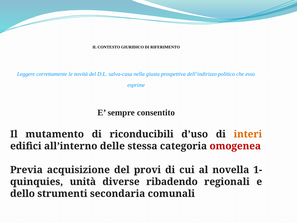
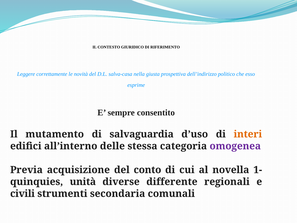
riconducibili: riconducibili -> salvaguardia (142, 134)
omogenea colour: red -> purple (235, 146)
provi: provi -> conto (147, 170)
ribadendo: ribadendo -> differente (172, 182)
dello: dello -> civili (22, 193)
